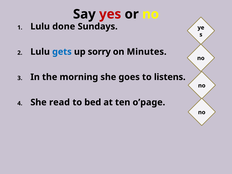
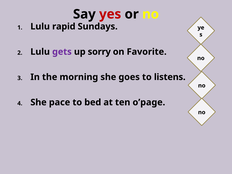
done: done -> rapid (64, 26)
gets colour: blue -> purple (62, 52)
Minutes: Minutes -> Favorite (147, 52)
read: read -> pace (60, 102)
